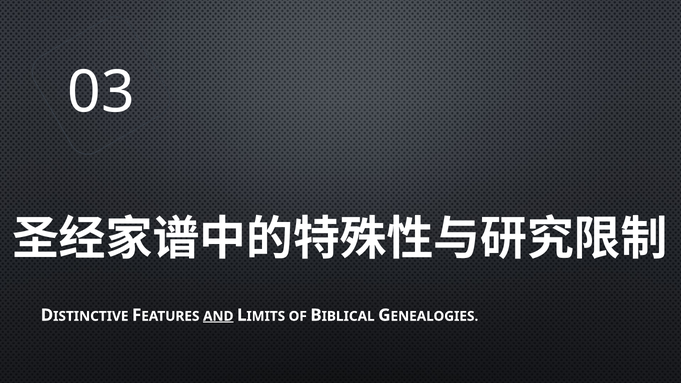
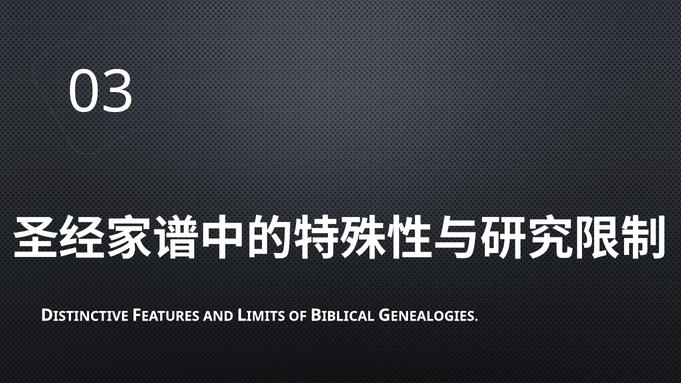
AND underline: present -> none (218, 316)
